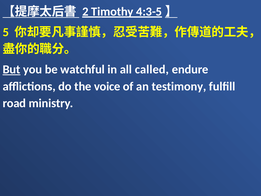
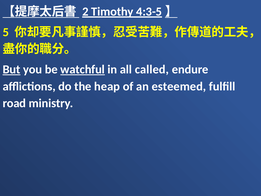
watchful underline: none -> present (83, 69)
voice: voice -> heap (107, 86)
testimony: testimony -> esteemed (179, 86)
